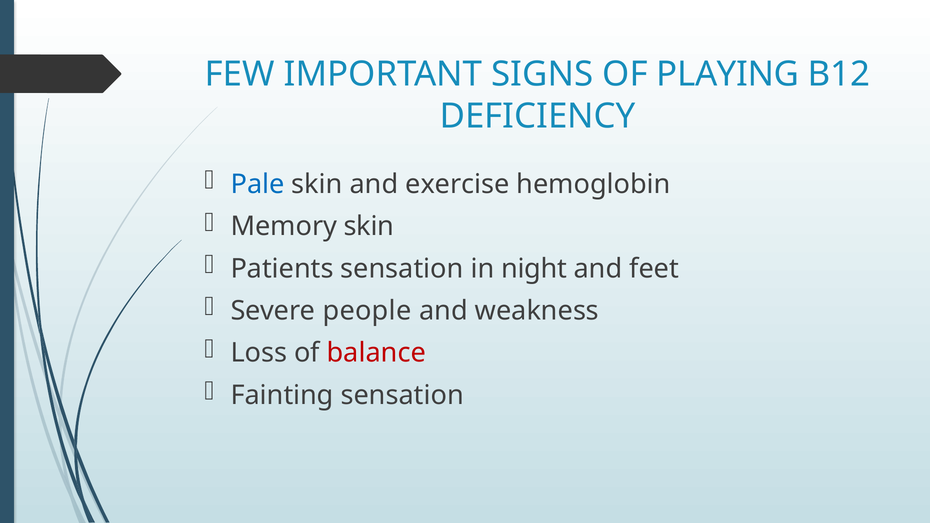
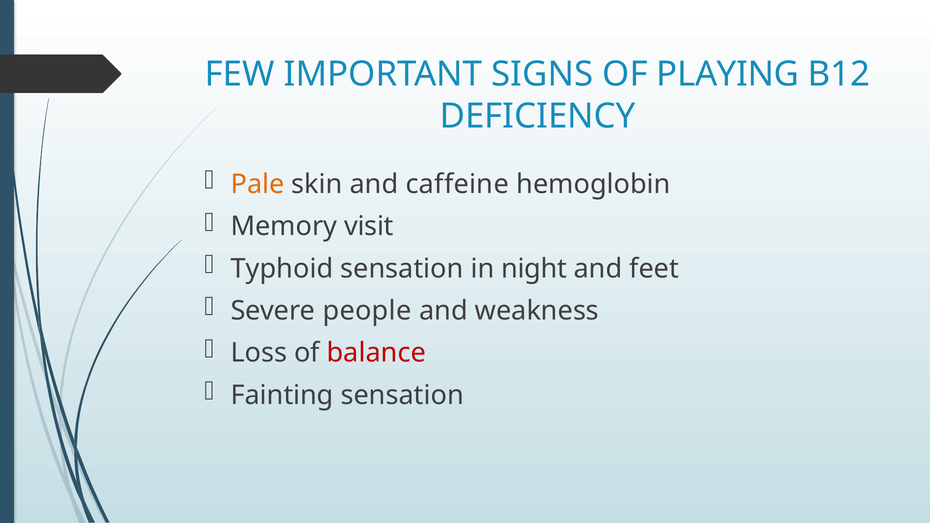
Pale colour: blue -> orange (258, 184)
exercise: exercise -> caffeine (457, 184)
Memory skin: skin -> visit (369, 227)
Patients: Patients -> Typhoid (282, 269)
